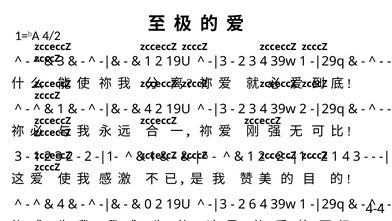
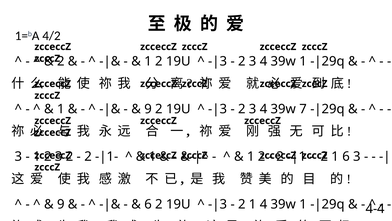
3: 3 -> 2 (61, 61)
4: 4 -> 9 (148, 109)
39w 2: 2 -> 7 (303, 109)
1 4: 4 -> 6 (346, 156)
4: 4 -> 9 (61, 204)
0: 0 -> 6 (148, 204)
6: 6 -> 1 (253, 204)
